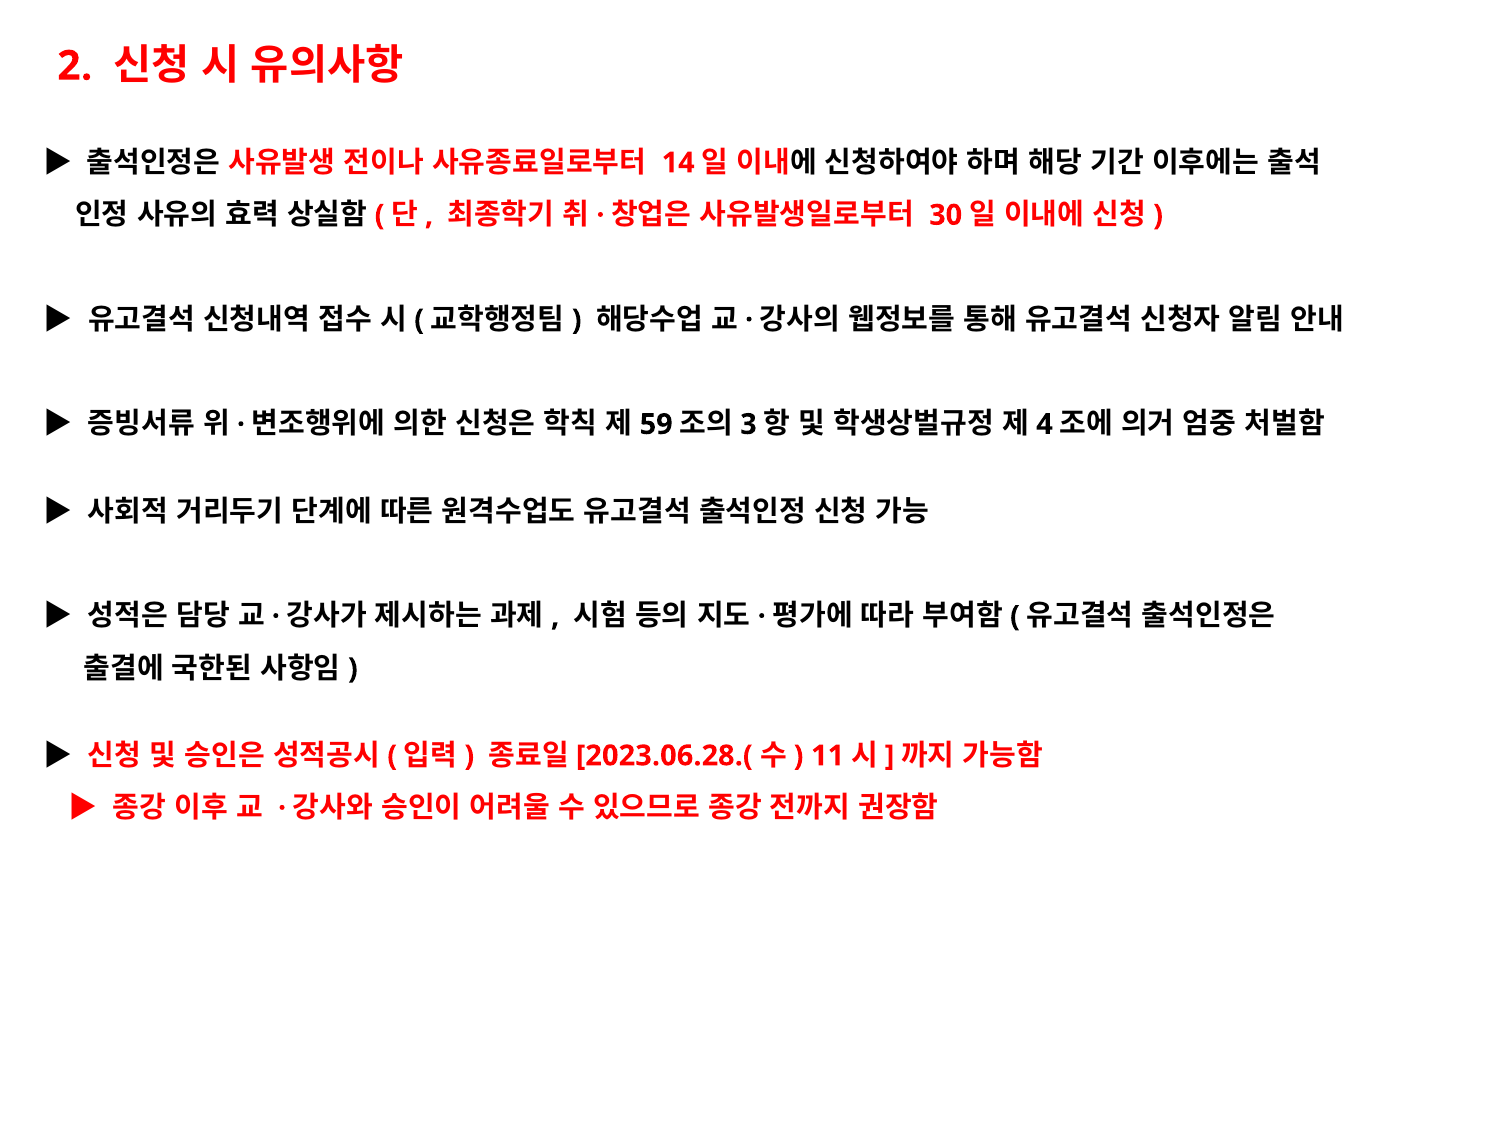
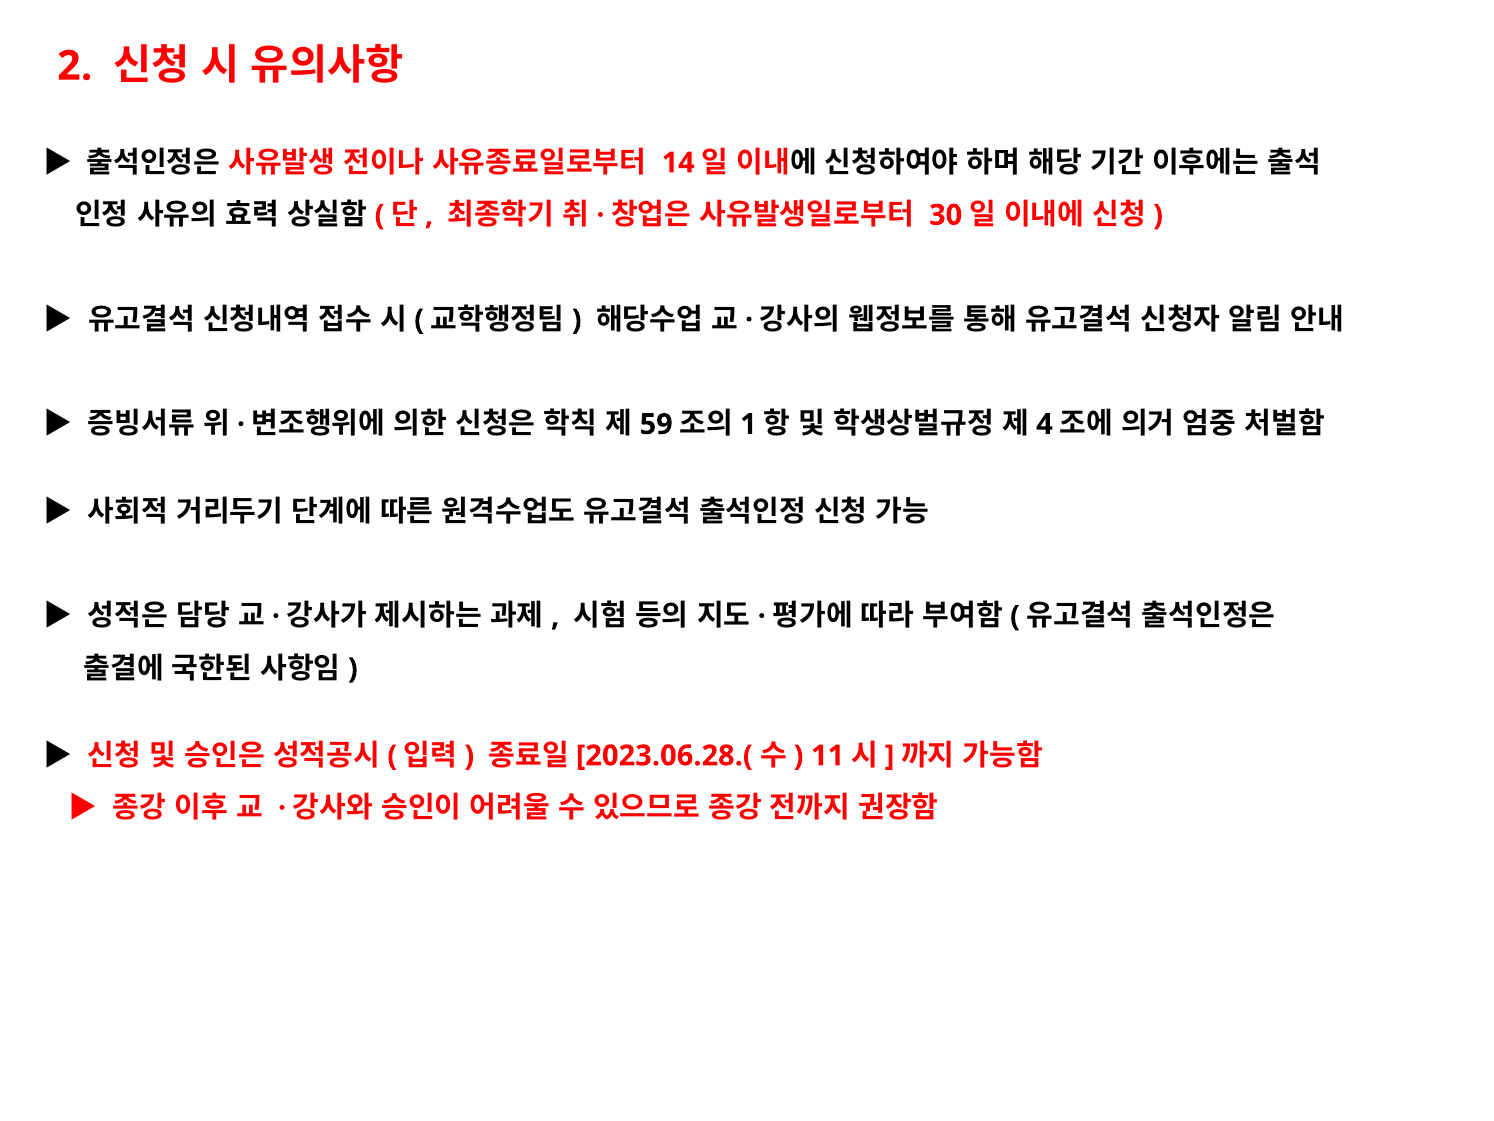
3: 3 -> 1 (748, 424)
